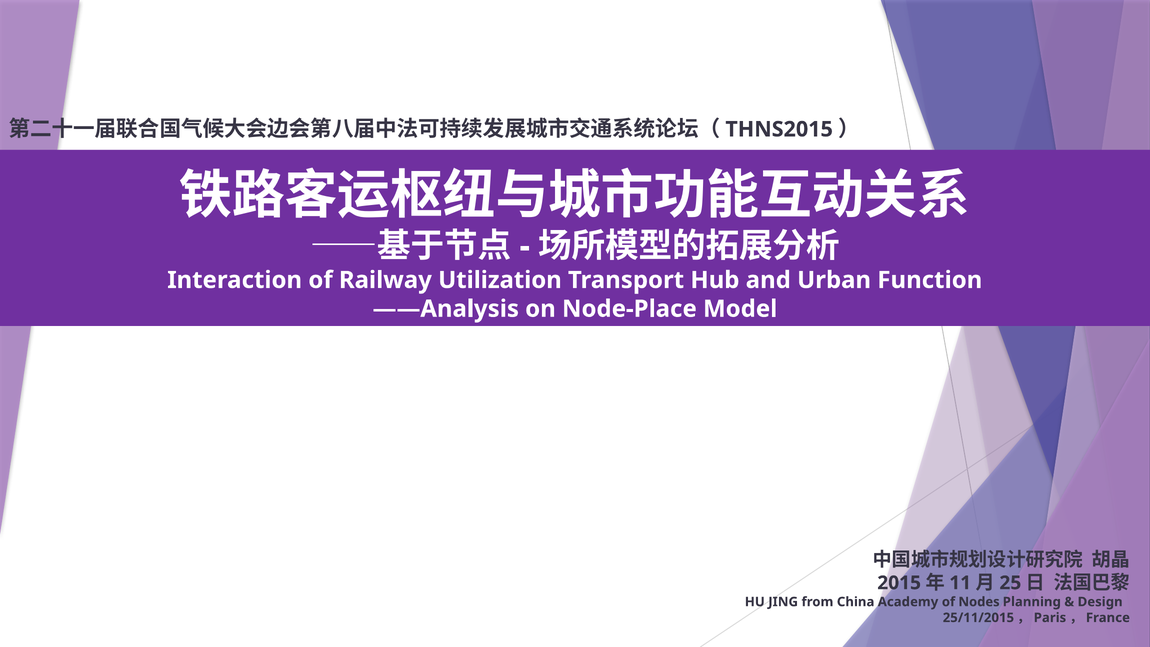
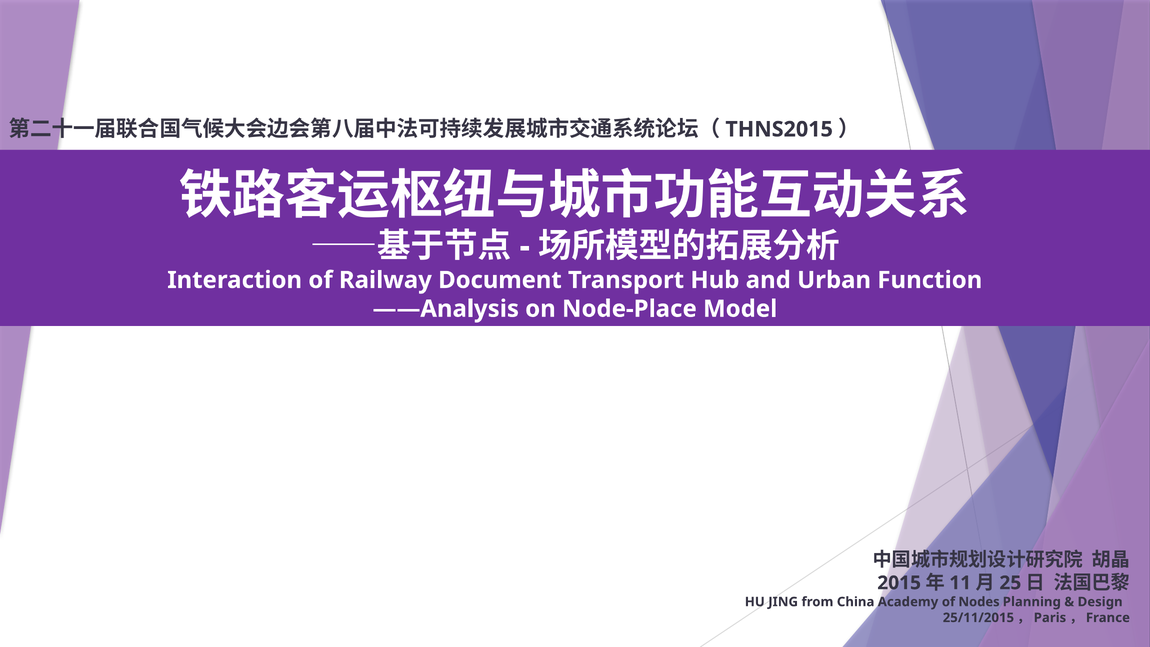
Utilization: Utilization -> Document (500, 280)
